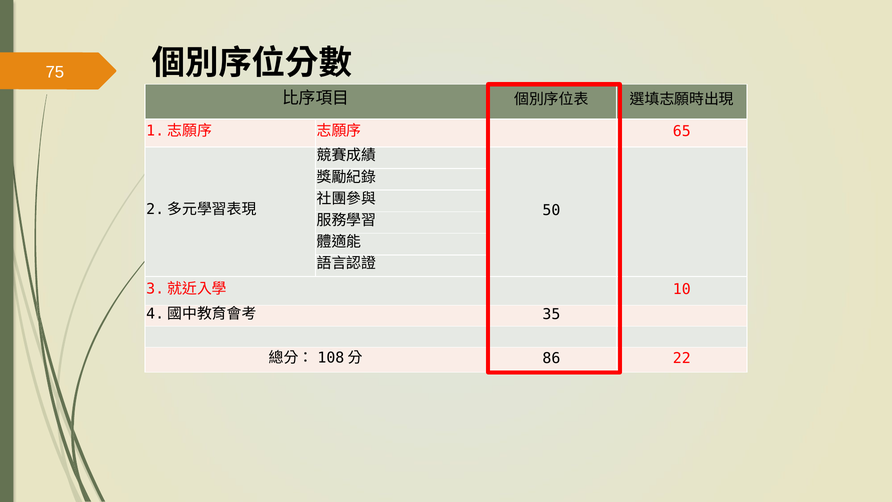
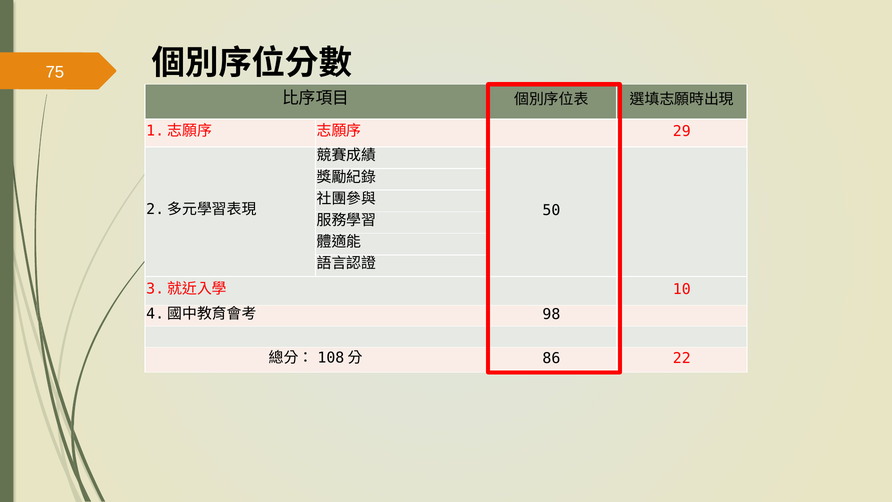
65: 65 -> 29 (682, 131)
35: 35 -> 98 (551, 314)
